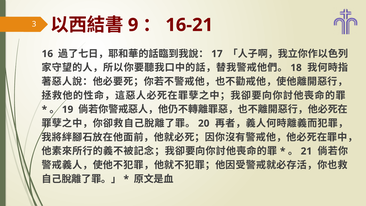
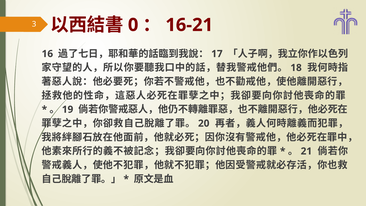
9: 9 -> 0 (133, 25)
